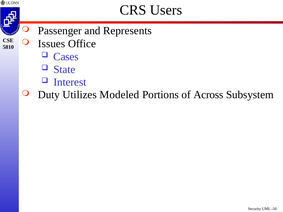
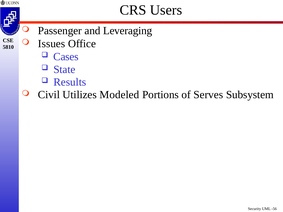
Represents: Represents -> Leveraging (128, 31)
Interest: Interest -> Results (70, 82)
Duty: Duty -> Civil (49, 95)
Across: Across -> Serves (208, 95)
